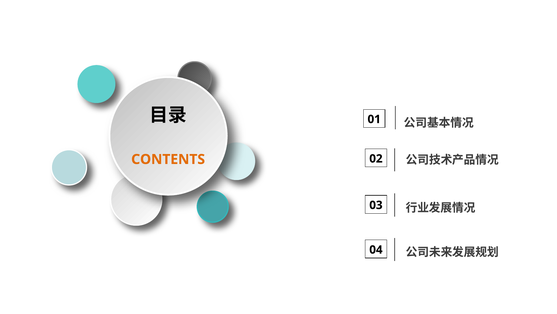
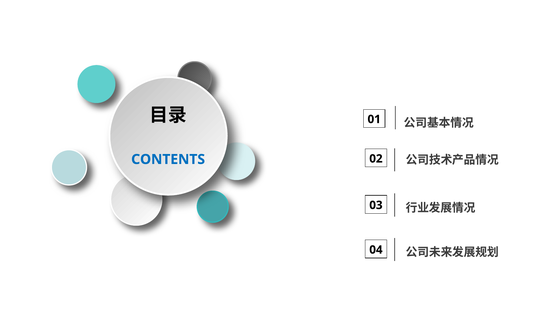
CONTENTS colour: orange -> blue (168, 159)
